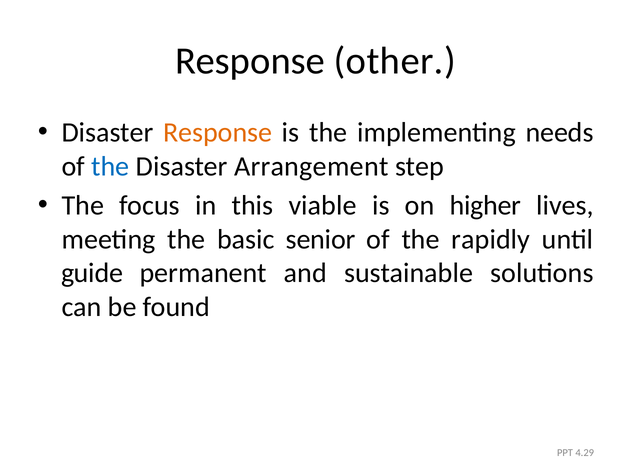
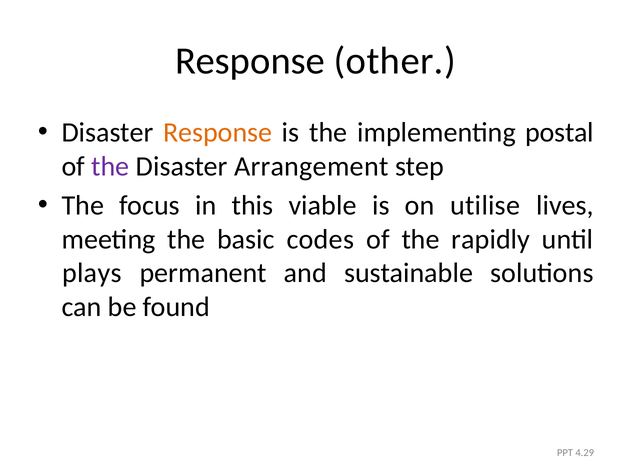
needs: needs -> postal (560, 133)
the colour: blue -> purple (110, 166)
higher: higher -> utilise (485, 206)
senior: senior -> codes (320, 239)
guide: guide -> plays (92, 273)
